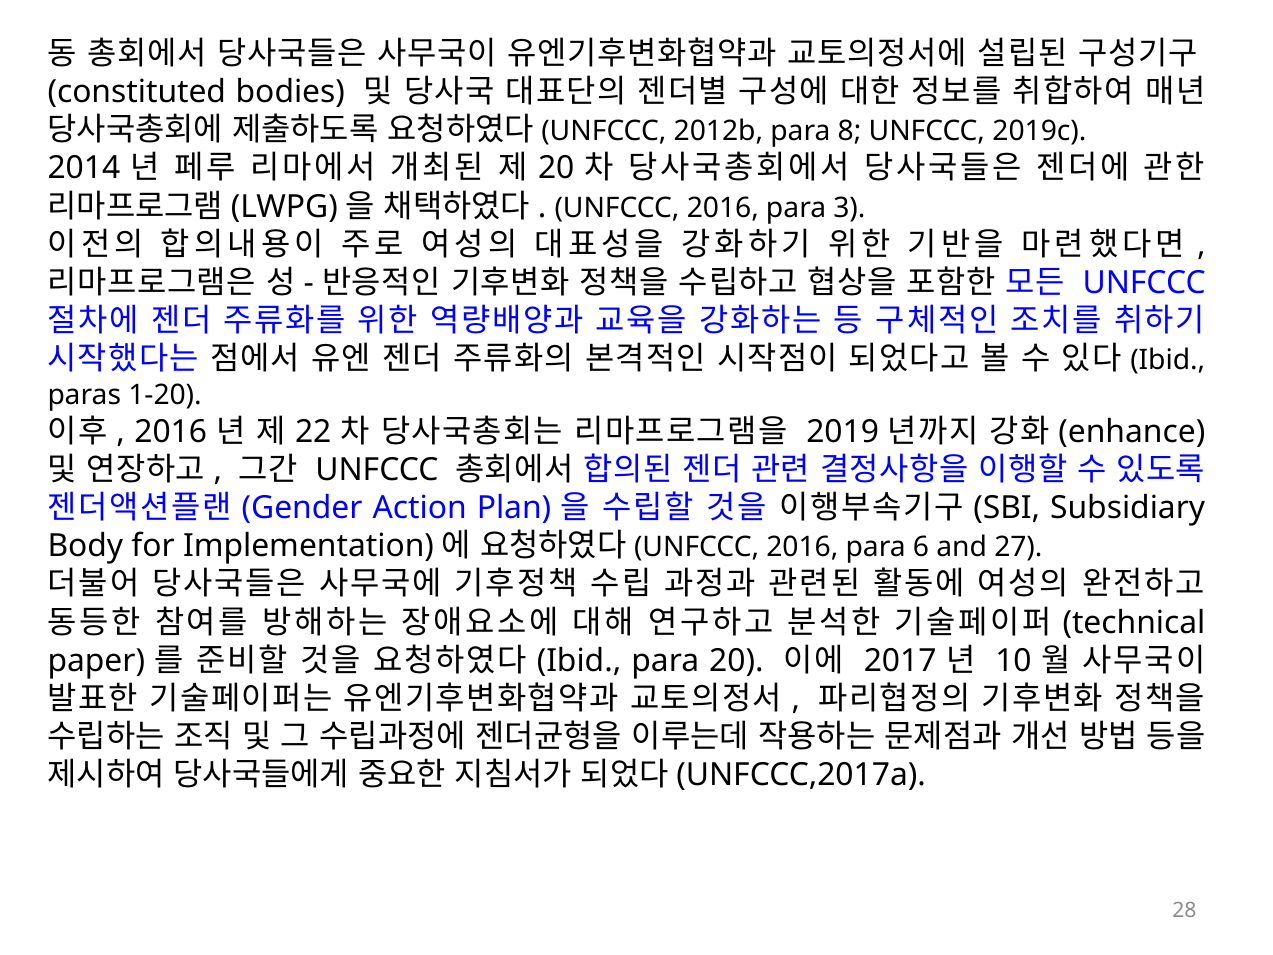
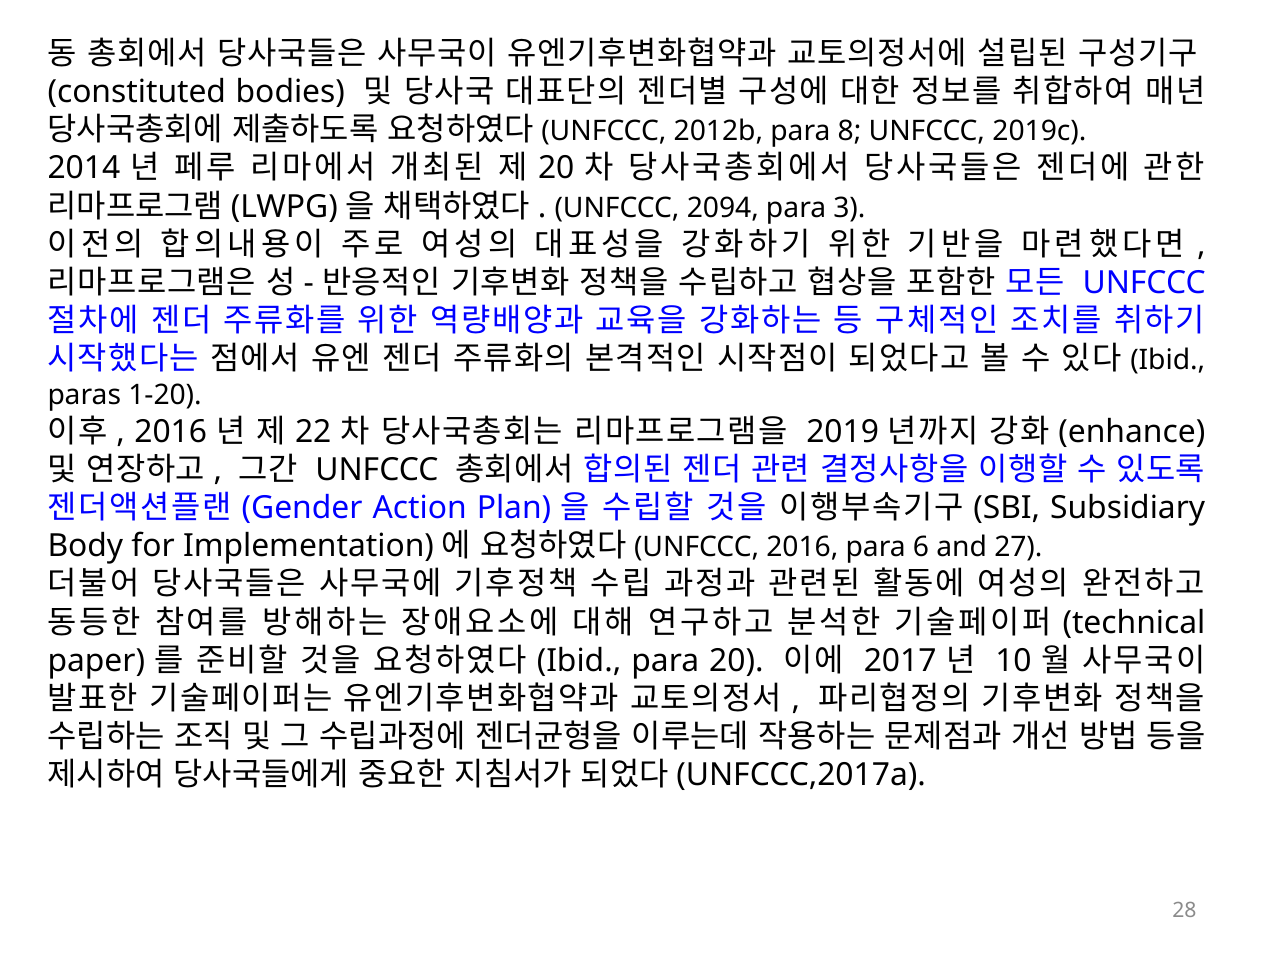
2016: 2016 -> 2094 (723, 208)
